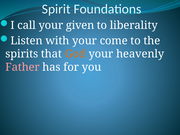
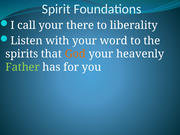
given: given -> there (80, 25)
come: come -> word (114, 41)
Father colour: pink -> light green (23, 67)
